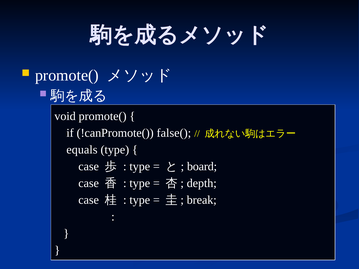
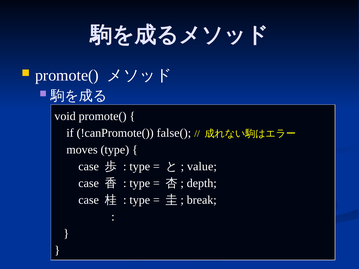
equals: equals -> moves (82, 150)
board: board -> value (202, 167)
